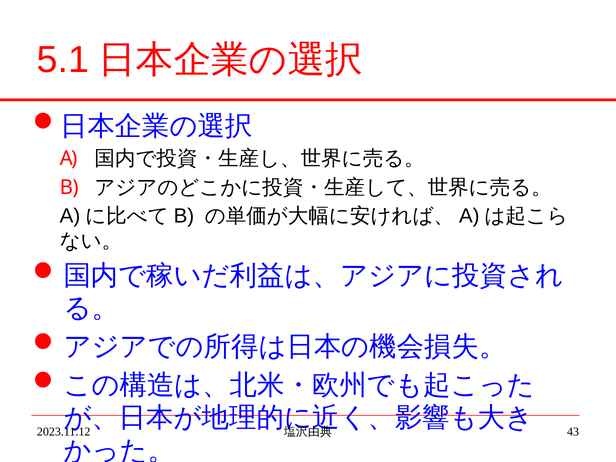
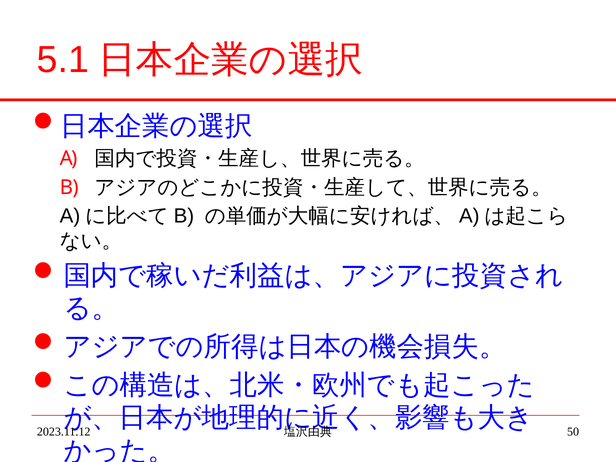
43: 43 -> 50 (573, 432)
